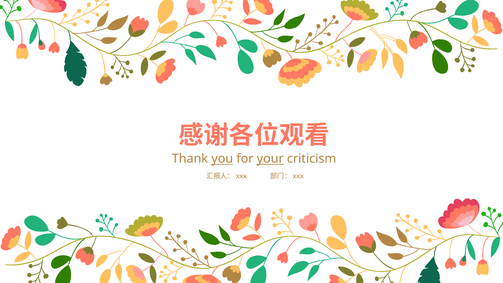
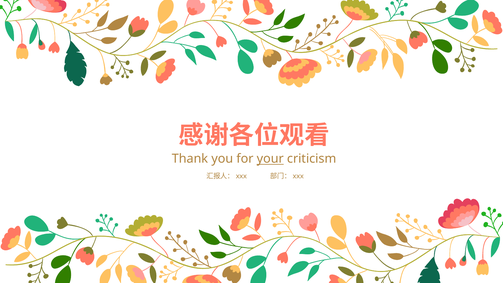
you underline: present -> none (222, 159)
